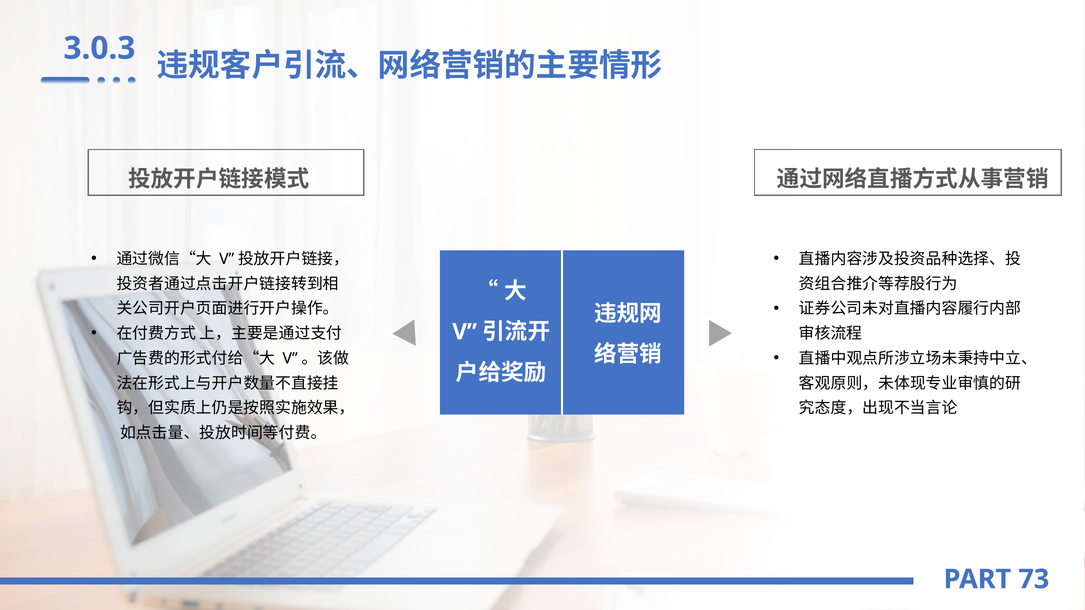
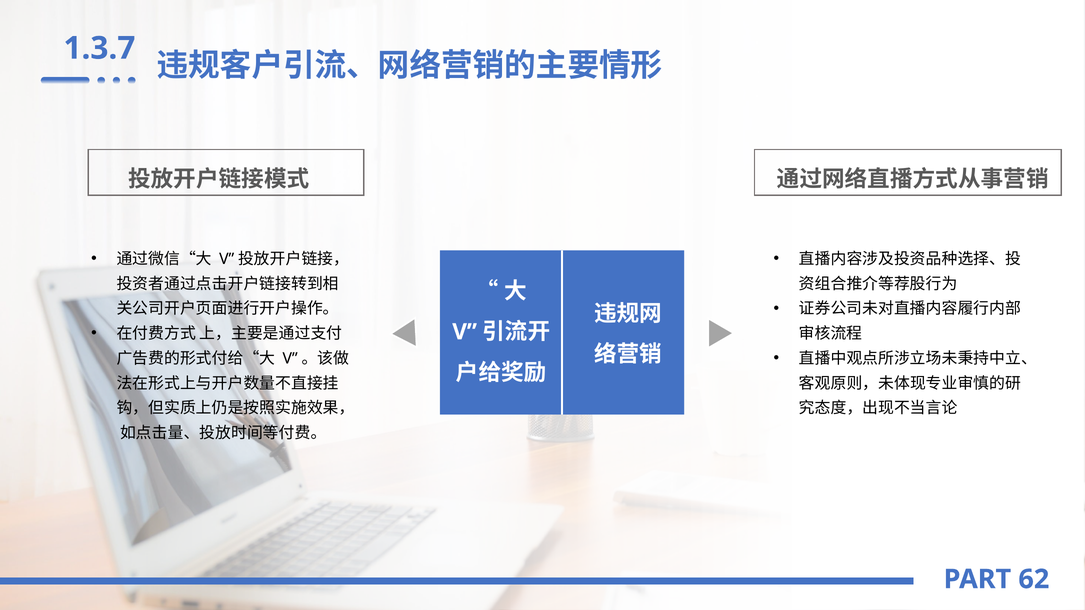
3.0.3: 3.0.3 -> 1.3.7 (99, 48)
73: 73 -> 62 (1034, 580)
